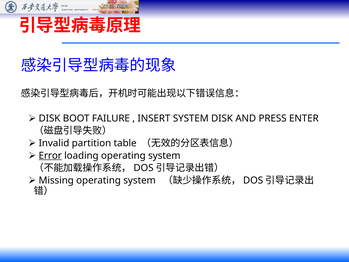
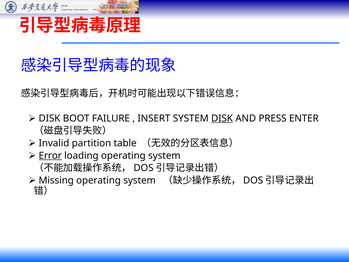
DISK underline: none -> present (222, 118)
